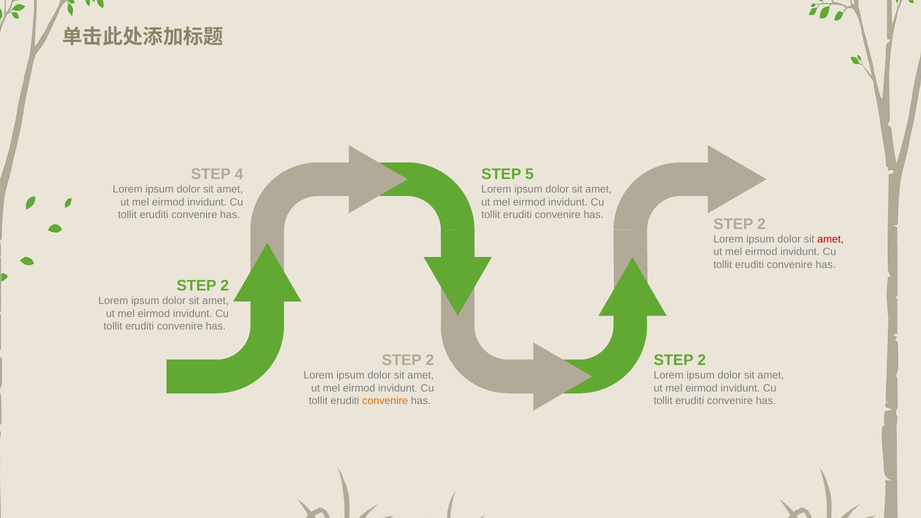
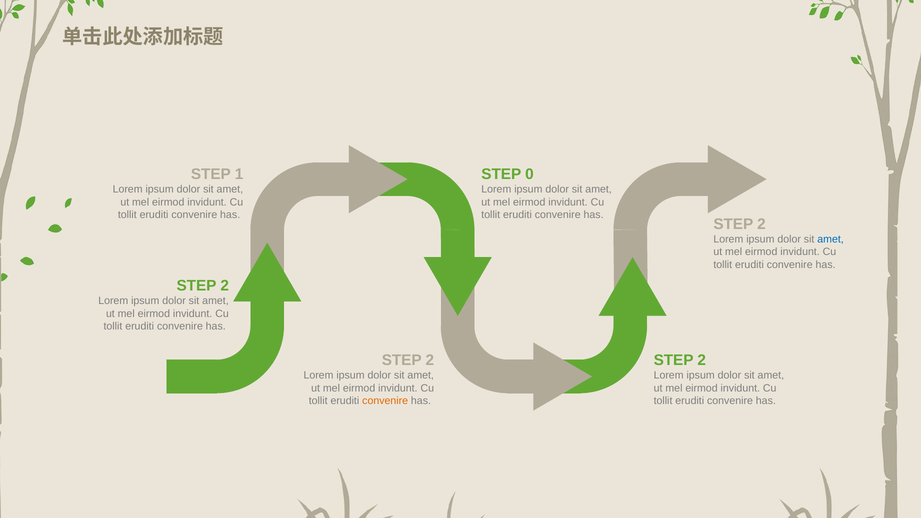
4: 4 -> 1 (239, 174)
5: 5 -> 0 (529, 174)
amet colour: red -> blue (831, 239)
